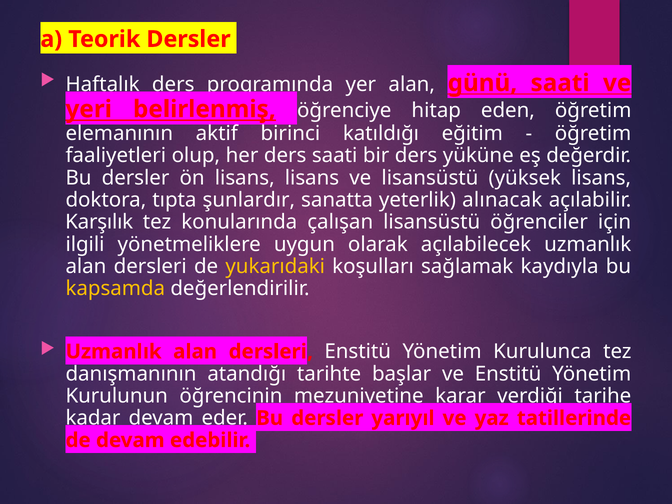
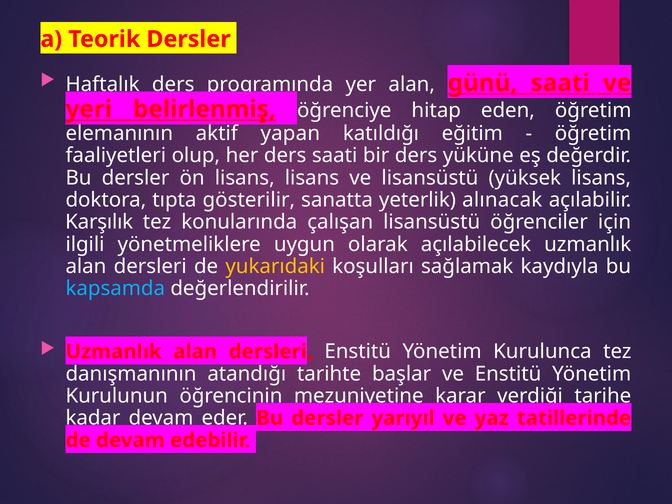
birinci: birinci -> yapan (290, 133)
şunlardır: şunlardır -> gösterilir (249, 200)
kapsamda colour: yellow -> light blue (115, 289)
